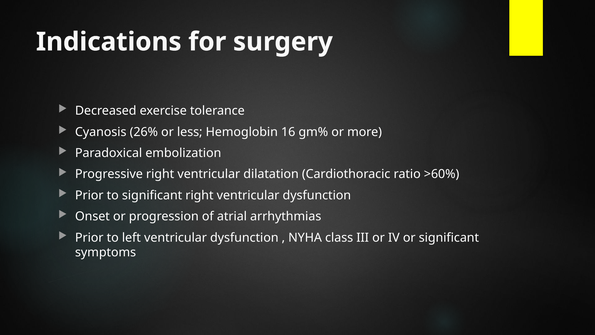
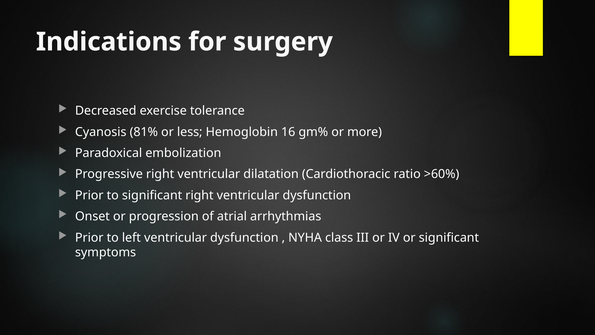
26%: 26% -> 81% (144, 132)
